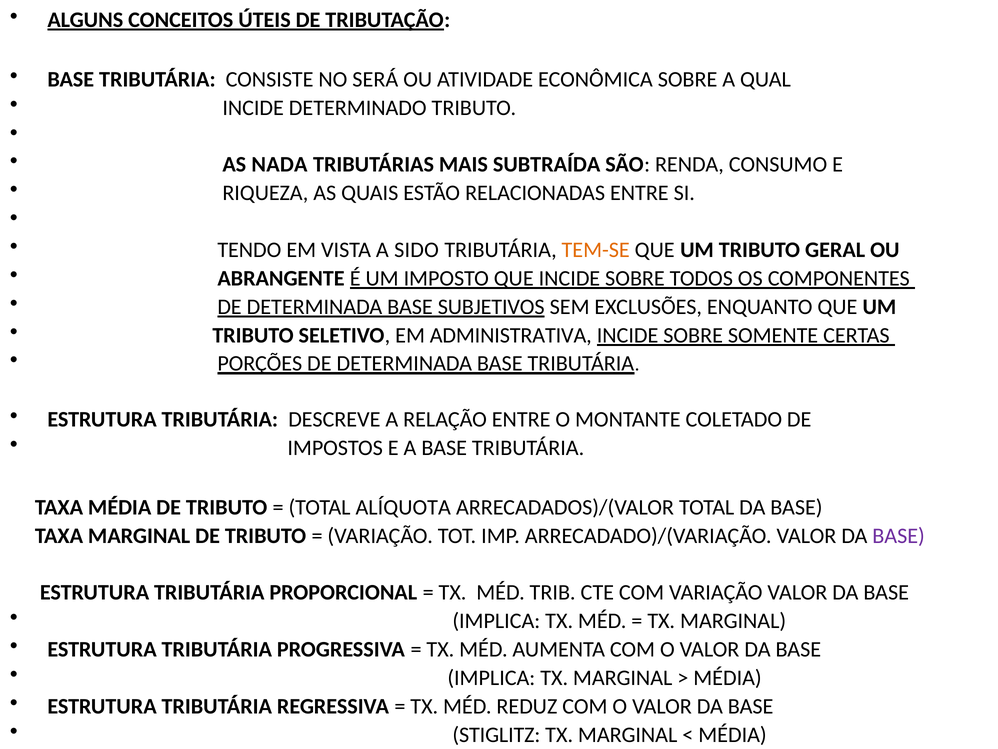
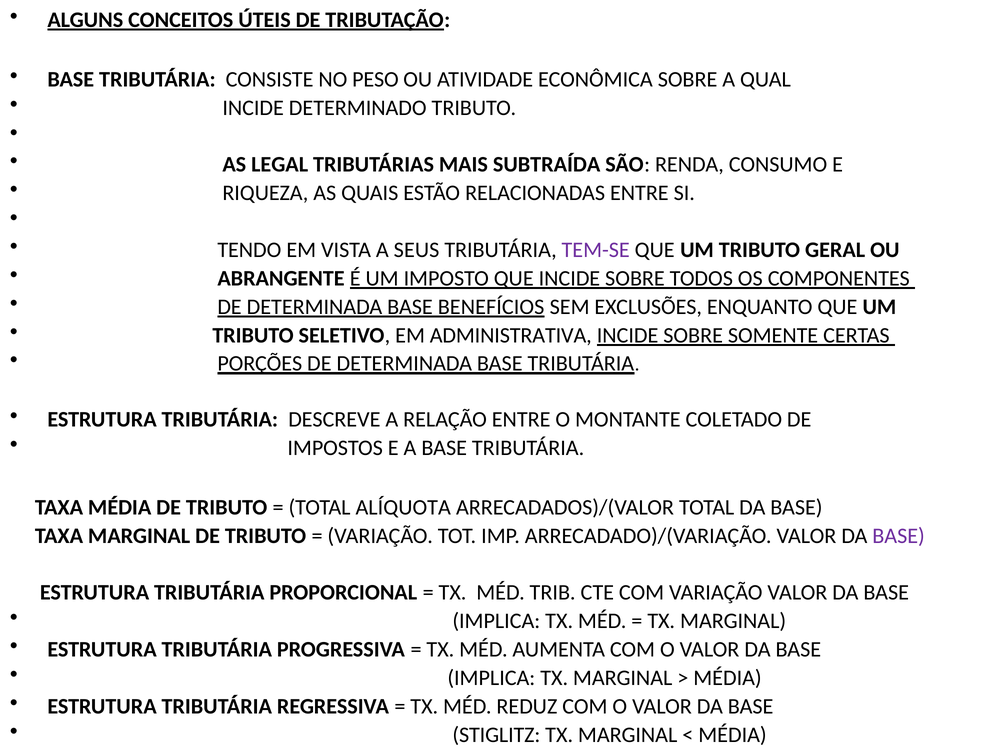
SERÁ: SERÁ -> PESO (375, 79)
NADA: NADA -> LEGAL (280, 165)
SIDO: SIDO -> SEUS (417, 250)
TEM-SE colour: orange -> purple (596, 250)
SUBJETIVOS: SUBJETIVOS -> BENEFÍCIOS (491, 307)
